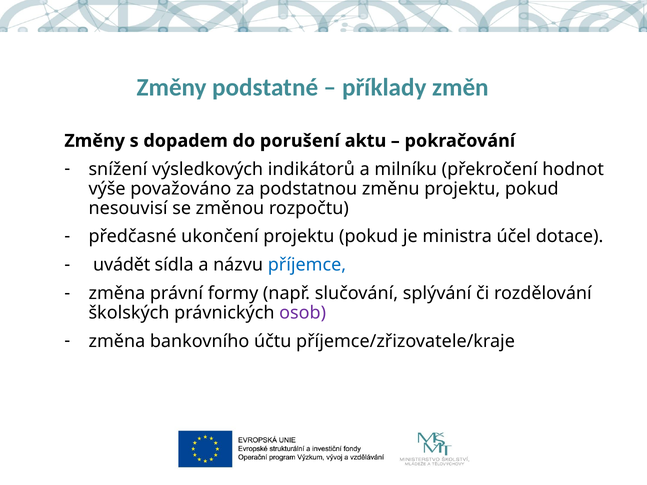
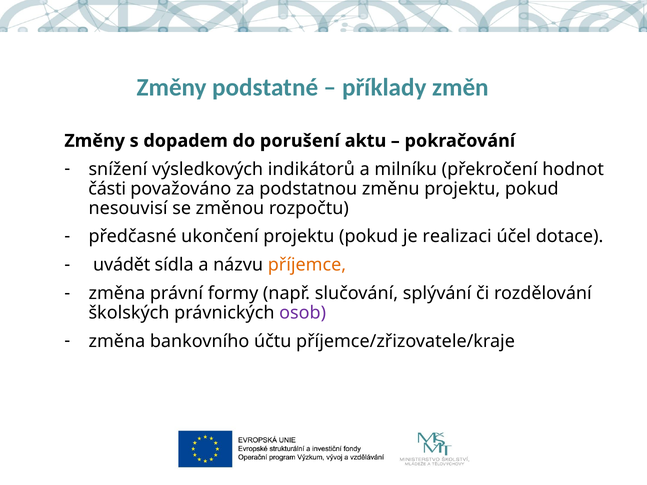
výše: výše -> části (107, 189)
ministra: ministra -> realizaci (457, 237)
příjemce colour: blue -> orange (307, 265)
